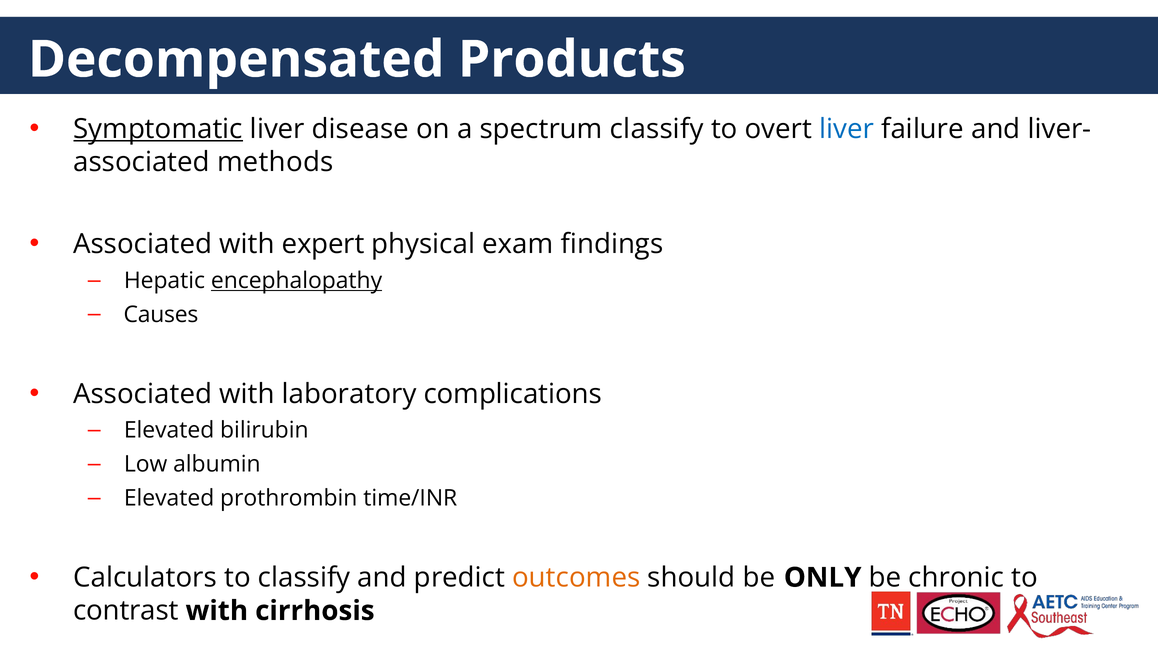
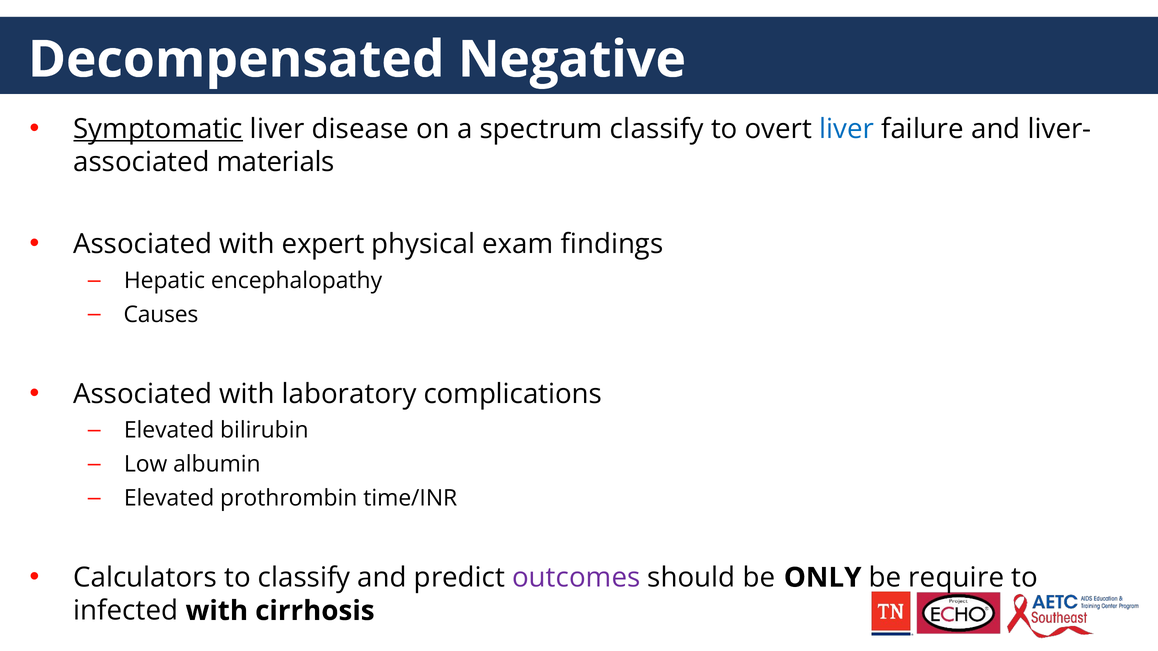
Products: Products -> Negative (572, 60)
methods: methods -> materials (276, 162)
encephalopathy underline: present -> none (297, 281)
outcomes colour: orange -> purple (576, 578)
chronic: chronic -> require (956, 578)
contrast: contrast -> infected (126, 611)
